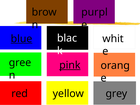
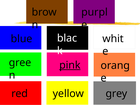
blue underline: present -> none (22, 39)
